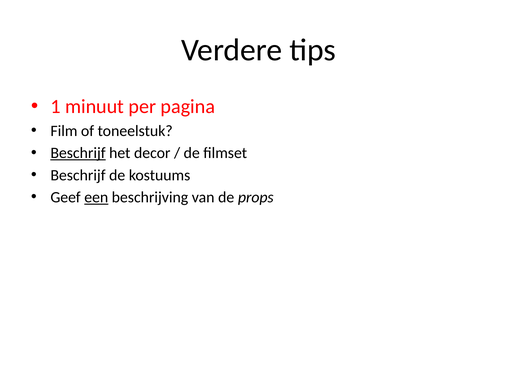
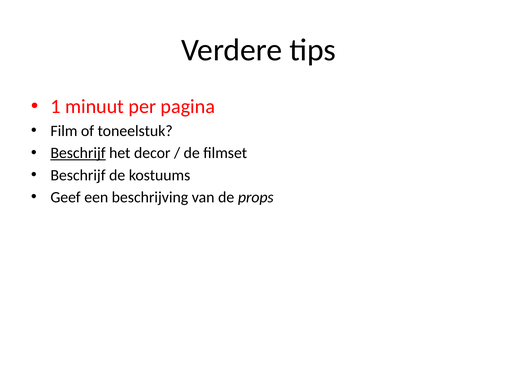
een underline: present -> none (96, 197)
